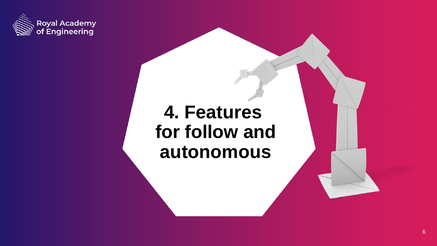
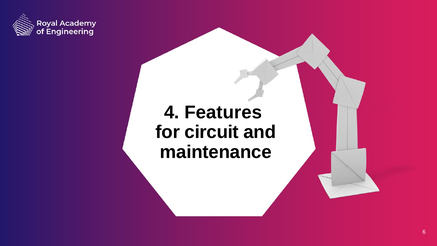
follow: follow -> circuit (212, 132)
autonomous: autonomous -> maintenance (216, 152)
